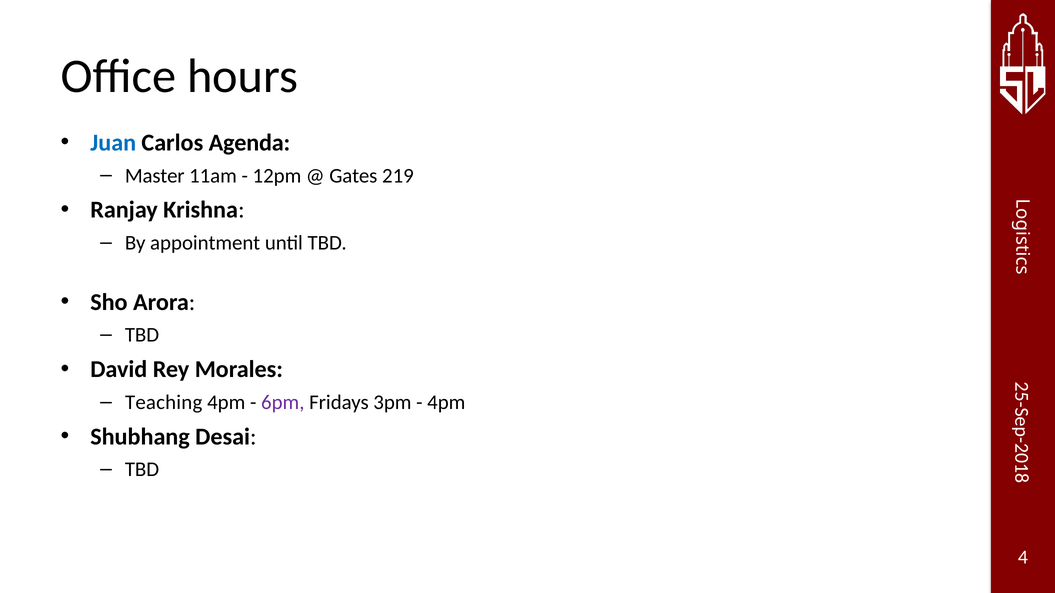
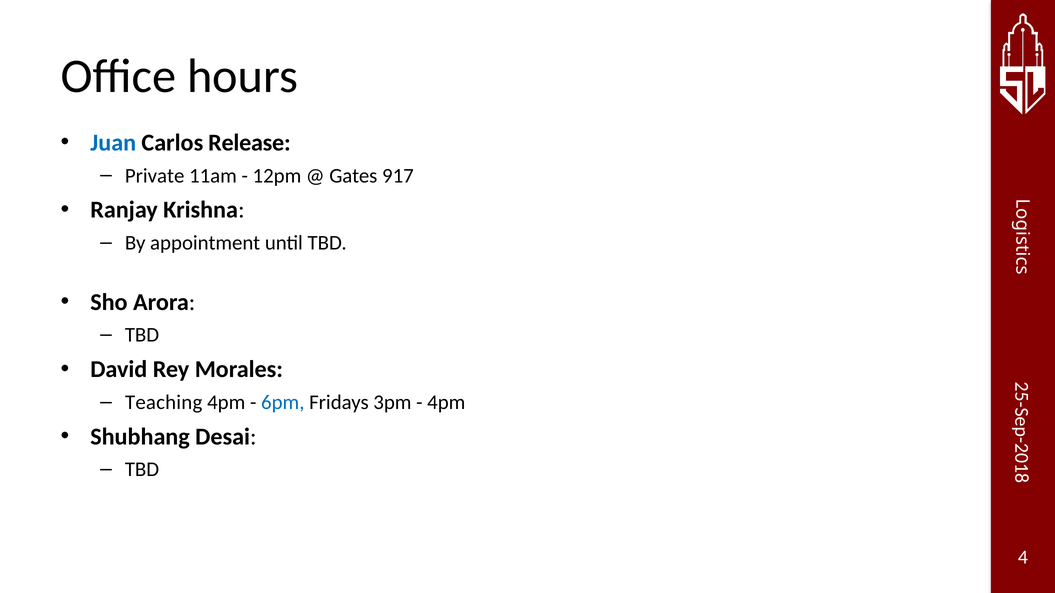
Agenda: Agenda -> Release (249, 143)
Master: Master -> Private (155, 176)
219: 219 -> 917 (398, 176)
6pm colour: purple -> blue (283, 403)
